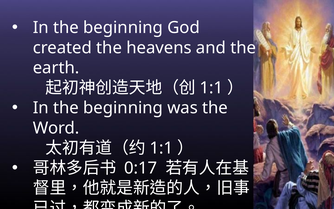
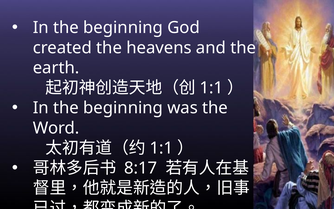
0:17: 0:17 -> 8:17 (141, 168)
